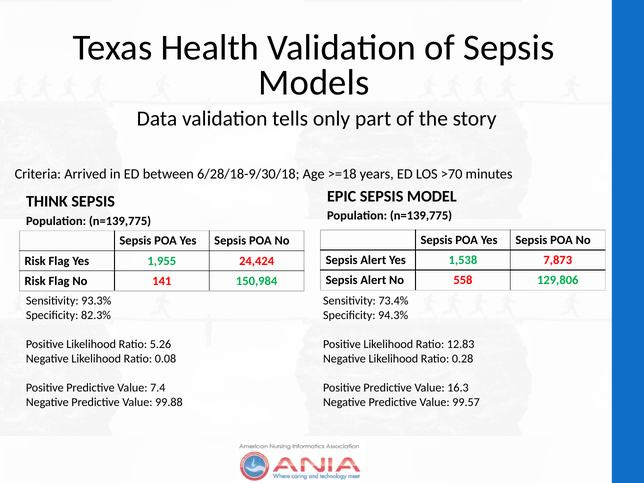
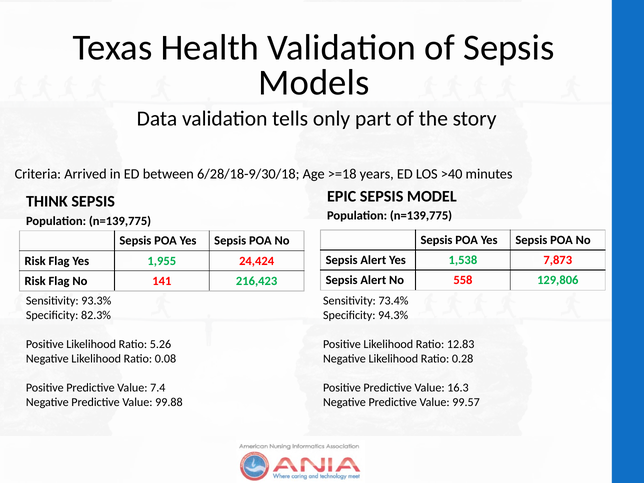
>70: >70 -> >40 (452, 174)
150,984: 150,984 -> 216,423 (257, 281)
